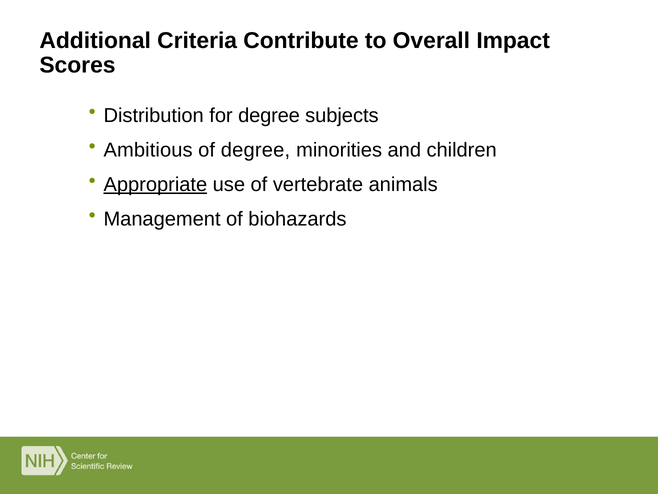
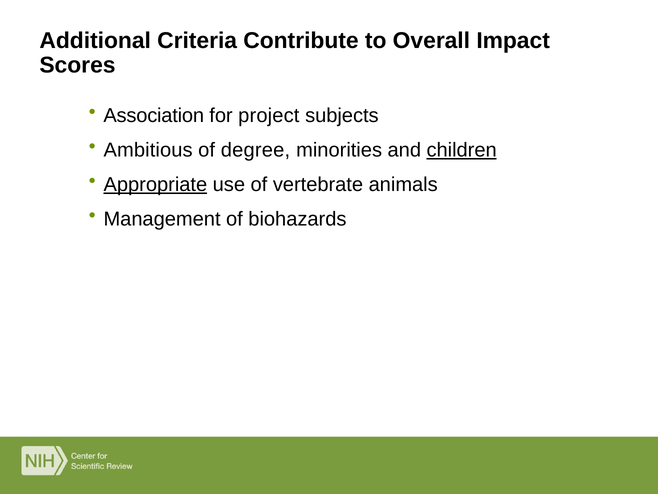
Distribution: Distribution -> Association (154, 115)
for degree: degree -> project (269, 115)
children underline: none -> present (462, 150)
